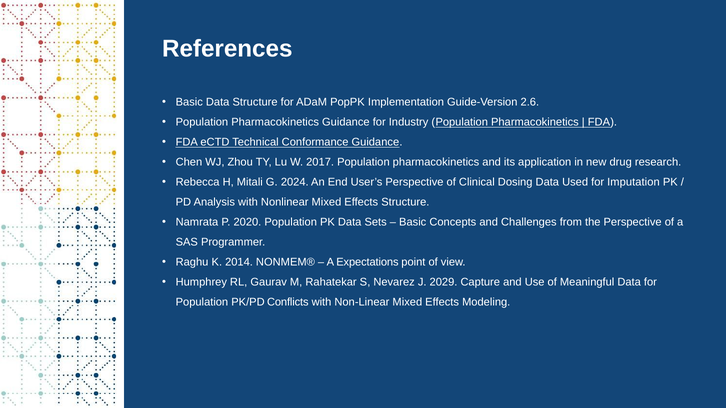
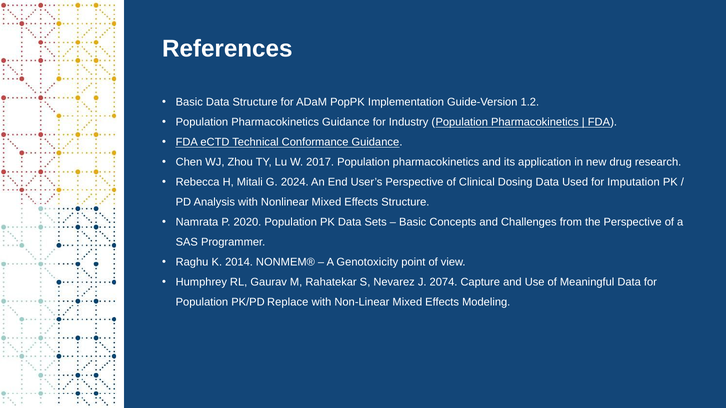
2.6: 2.6 -> 1.2 (530, 102)
Expectations: Expectations -> Genotoxicity (367, 262)
2029: 2029 -> 2074 (443, 282)
Conflicts: Conflicts -> Replace (288, 302)
